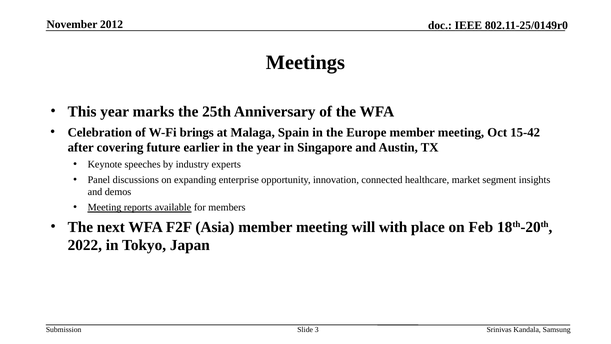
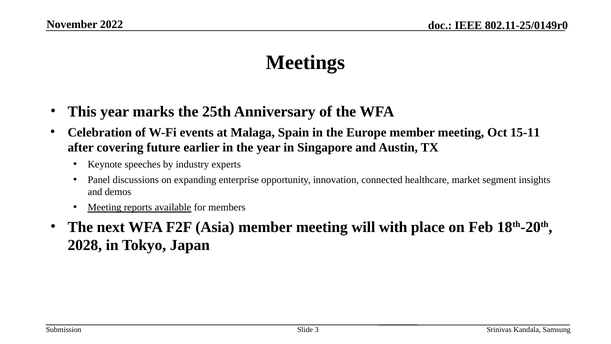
2012: 2012 -> 2022 (112, 24)
brings: brings -> events (197, 132)
15-42: 15-42 -> 15-11 (525, 132)
2022: 2022 -> 2028 (85, 245)
